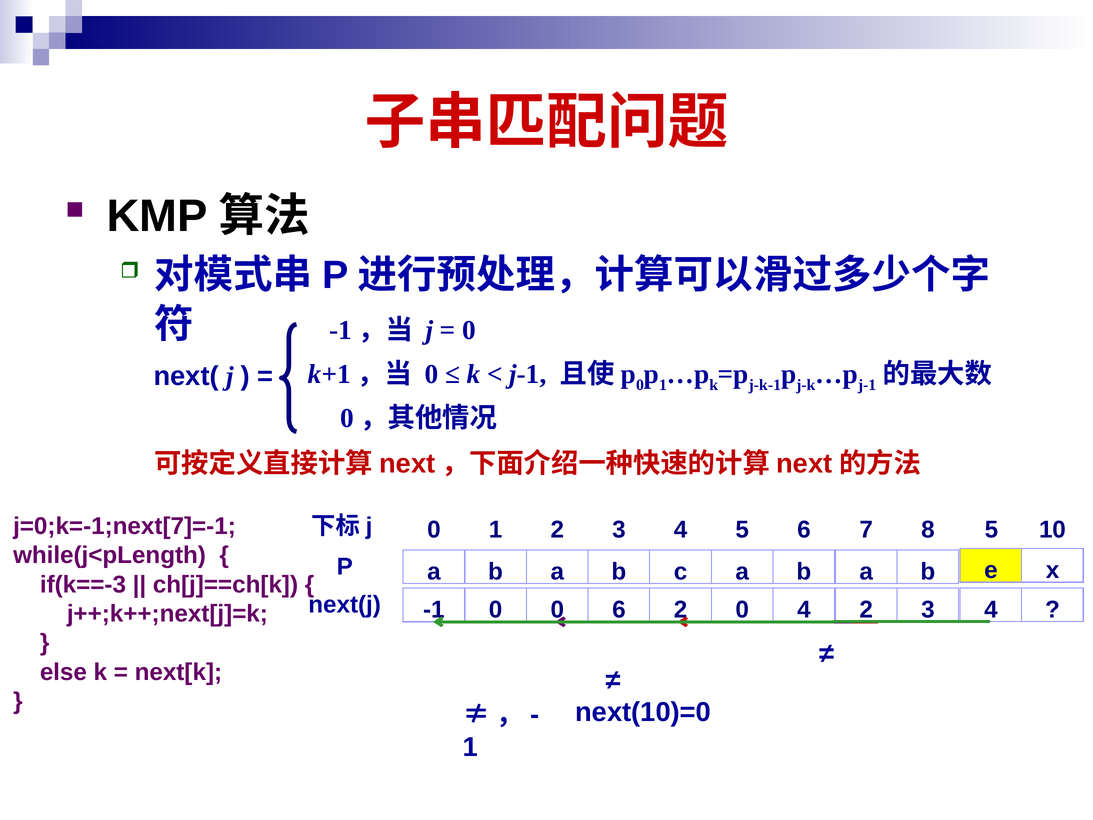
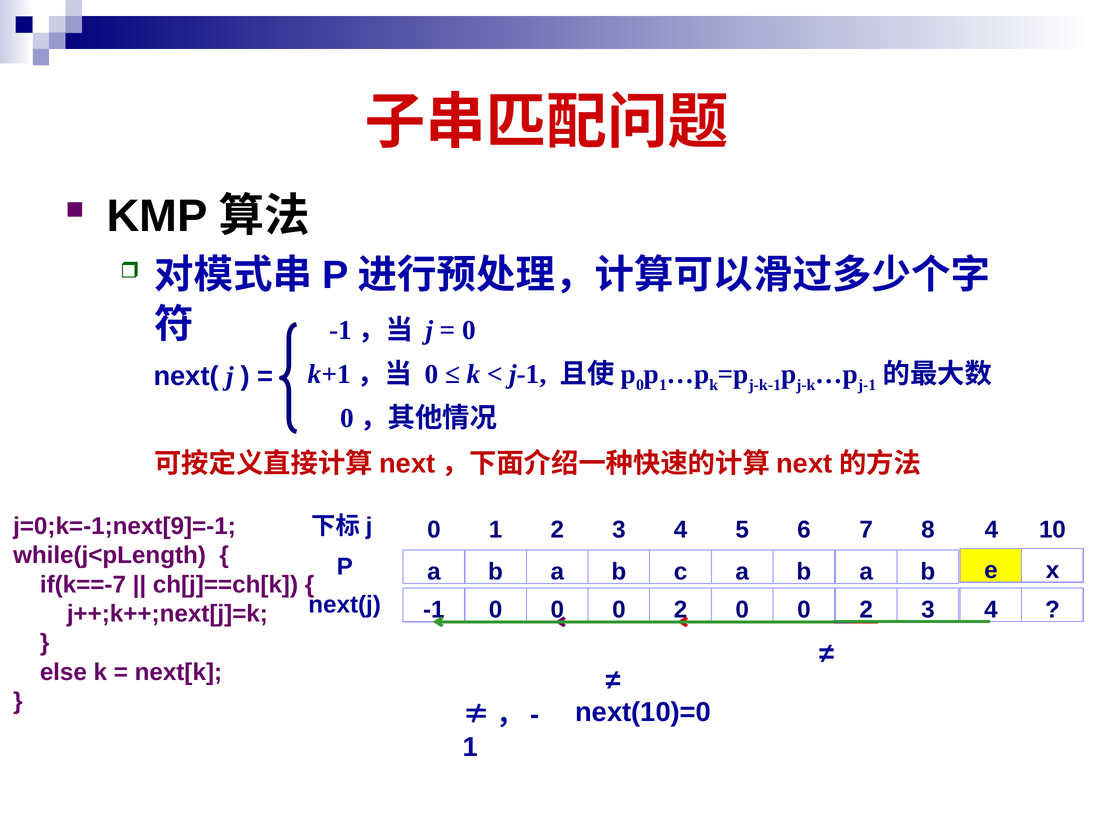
j=0;k=-1;next[7]=-1: j=0;k=-1;next[7]=-1 -> j=0;k=-1;next[9]=-1 (125, 526)
8 5: 5 -> 4 (991, 530)
if(k==-3: if(k==-3 -> if(k==-7 (83, 584)
6: 6 -> 0 (619, 609)
4: 4 -> 0 (804, 609)
